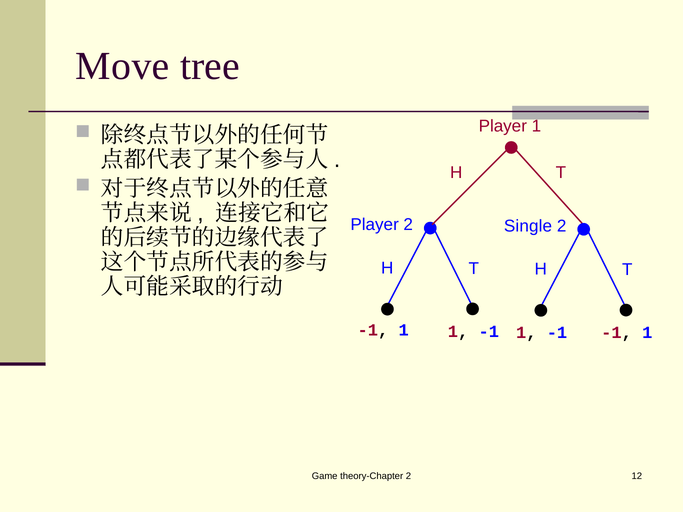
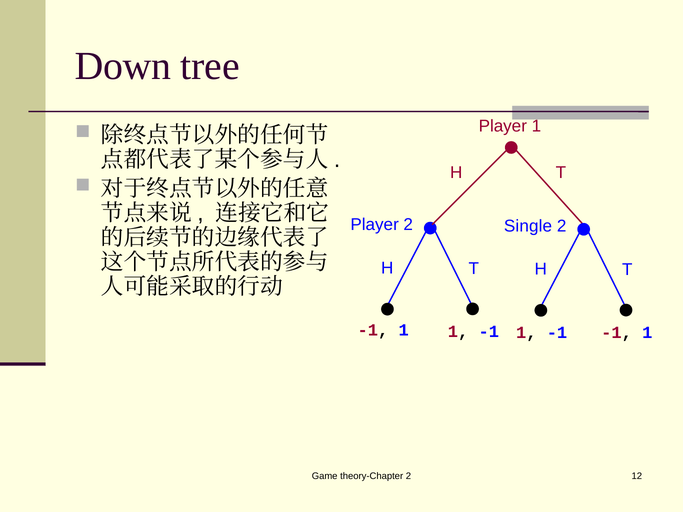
Move: Move -> Down (123, 66)
